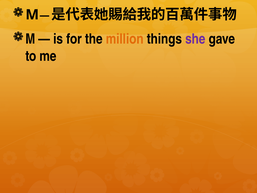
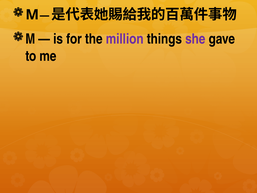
million colour: orange -> purple (125, 39)
